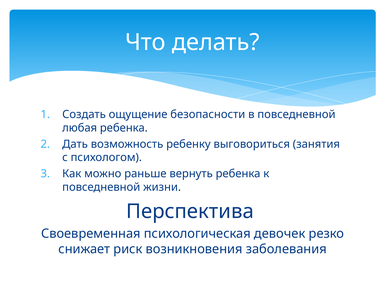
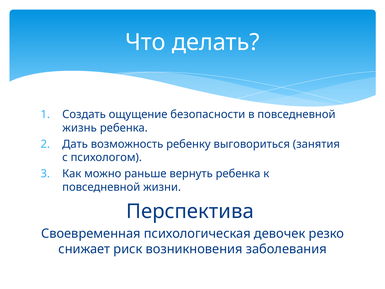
любая: любая -> жизнь (80, 128)
